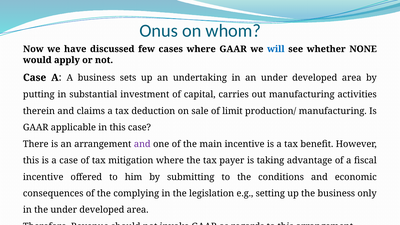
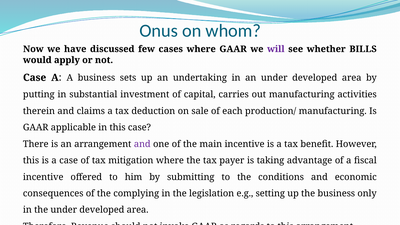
will colour: blue -> purple (276, 49)
NONE: NONE -> BILLS (363, 49)
limit: limit -> each (232, 111)
